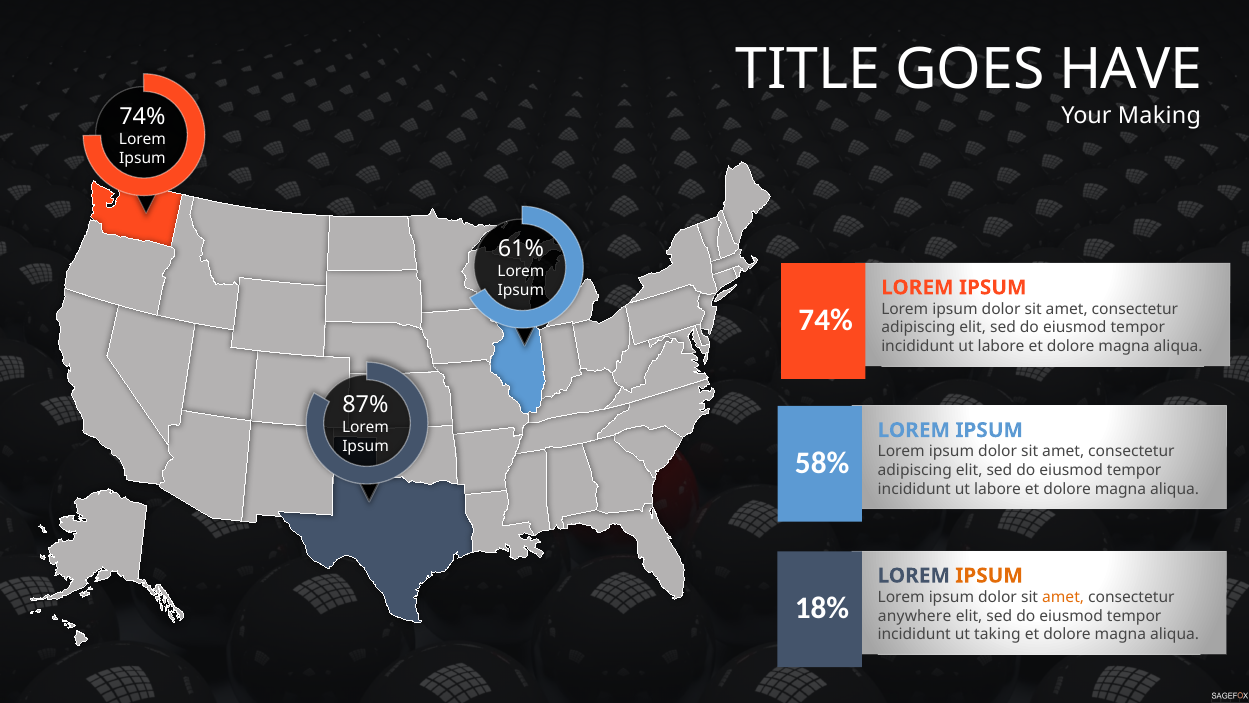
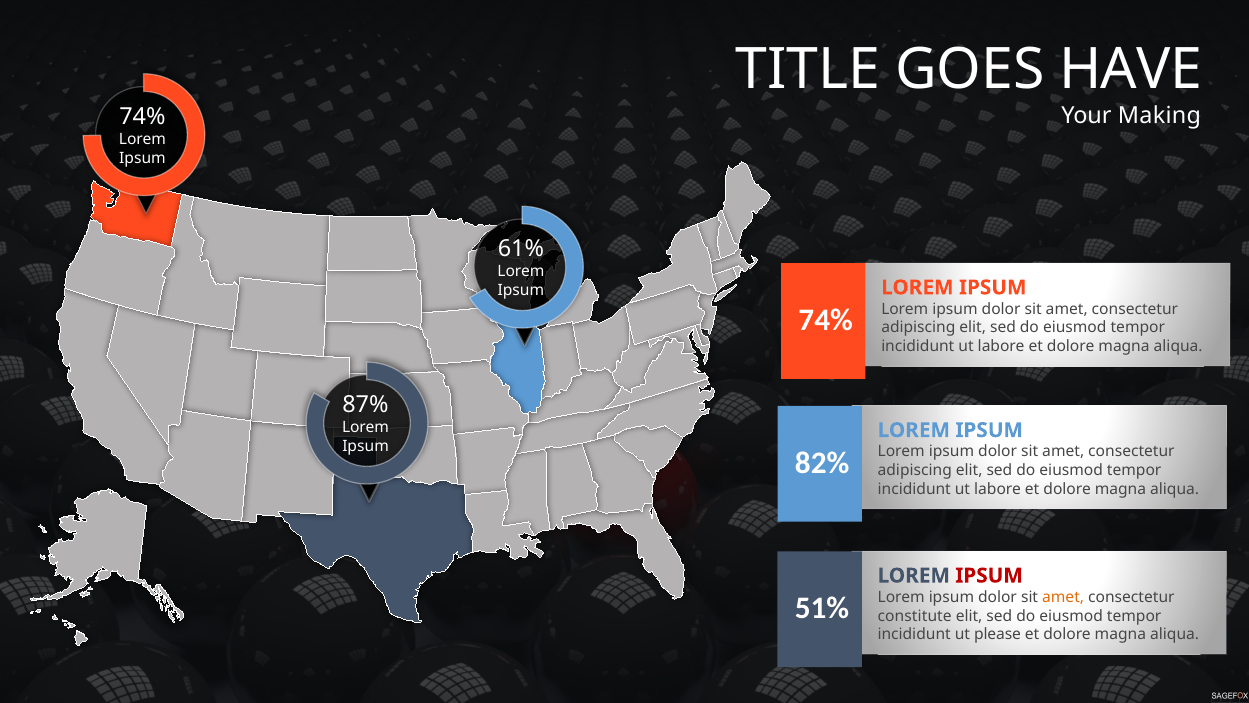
58%: 58% -> 82% (822, 462)
IPSUM colour: orange -> red (989, 575)
18%: 18% -> 51% (822, 608)
anywhere: anywhere -> constitute (915, 616)
taking: taking -> please (998, 634)
